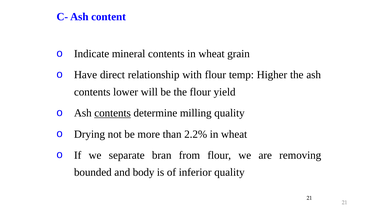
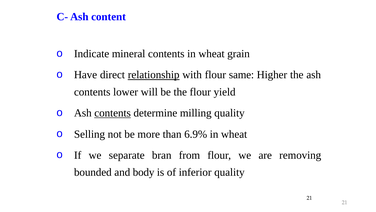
relationship underline: none -> present (154, 75)
temp: temp -> same (241, 75)
Drying: Drying -> Selling (90, 134)
2.2%: 2.2% -> 6.9% (196, 134)
